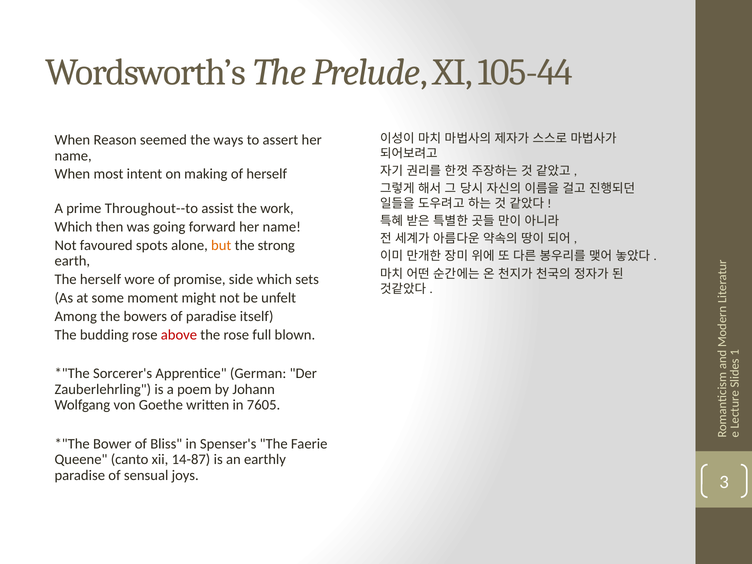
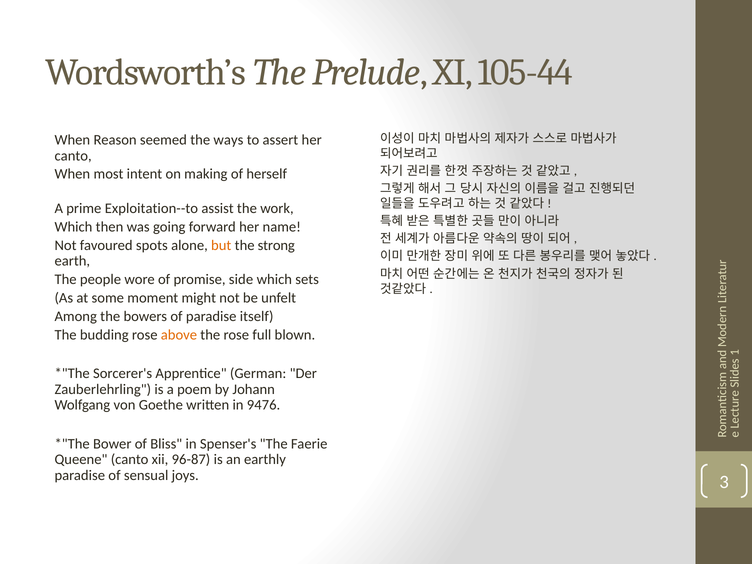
name: name -> canto (73, 156)
Throughout--to: Throughout--to -> Exploitation--to (151, 208)
The herself: herself -> people (101, 280)
above colour: red -> orange (179, 335)
7605: 7605 -> 9476 (264, 405)
14-87: 14-87 -> 96-87 (191, 460)
